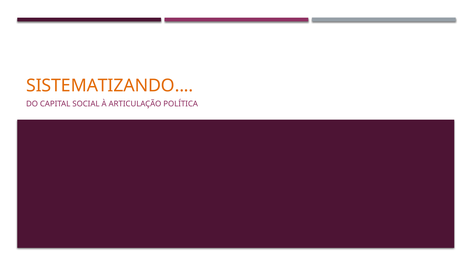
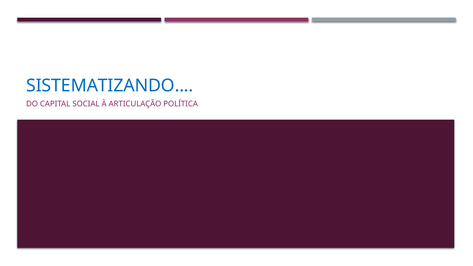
SISTEMATIZANDO colour: orange -> blue (110, 86)
